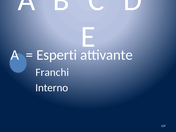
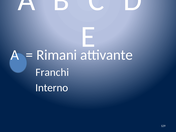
Esperti: Esperti -> Rimani (57, 55)
